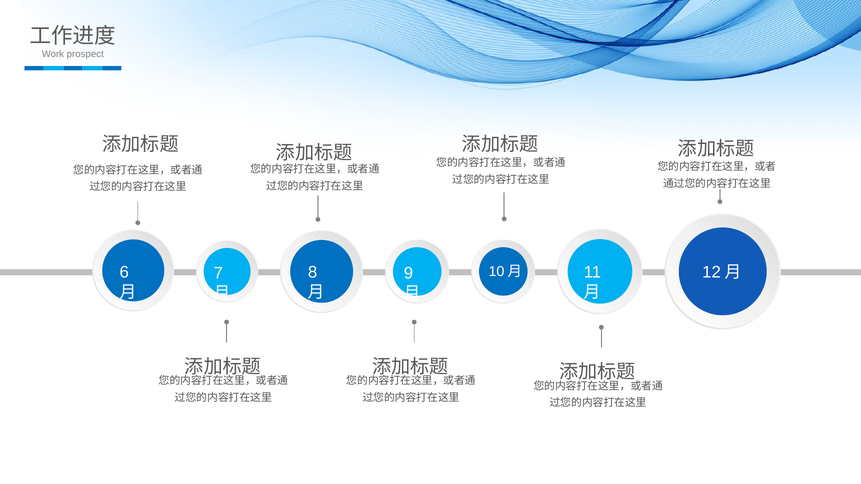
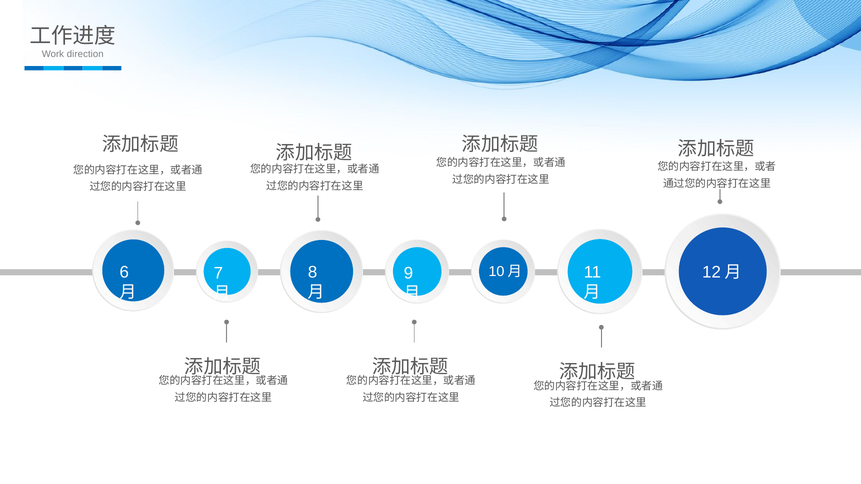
prospect: prospect -> direction (85, 54)
